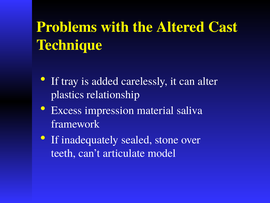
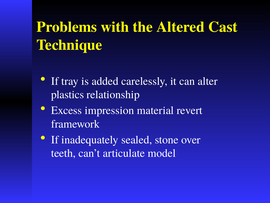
saliva: saliva -> revert (190, 110)
